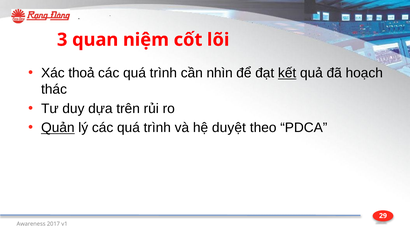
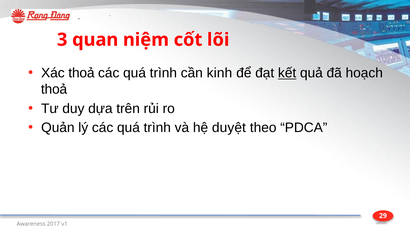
nhìn: nhìn -> kinh (219, 73)
thác: thác -> thoả (54, 89)
Quản underline: present -> none (58, 128)
